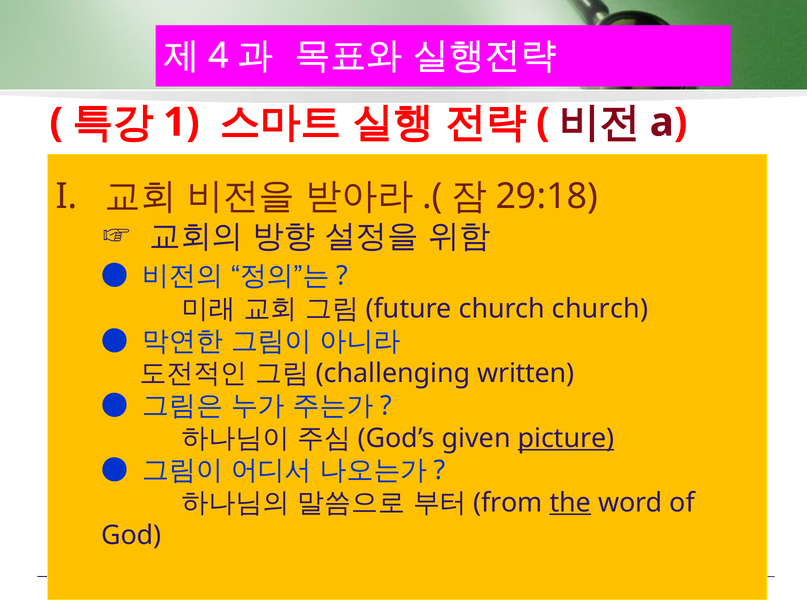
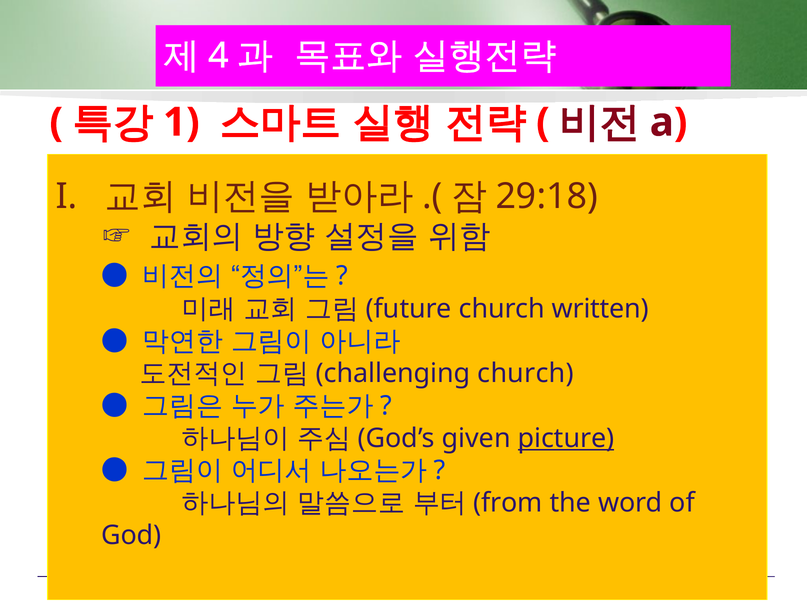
church church: church -> written (600, 309)
written: written -> church (526, 373)
the underline: present -> none (570, 502)
